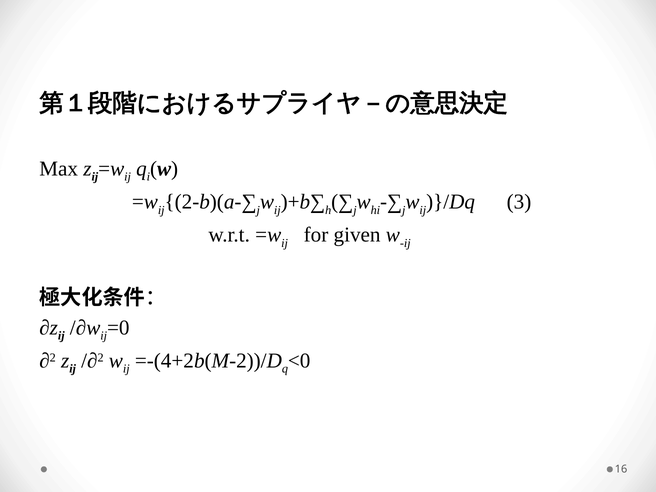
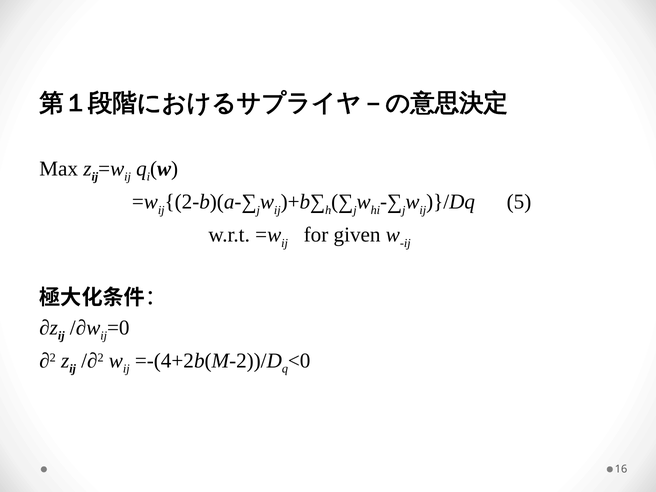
3: 3 -> 5 (519, 202)
